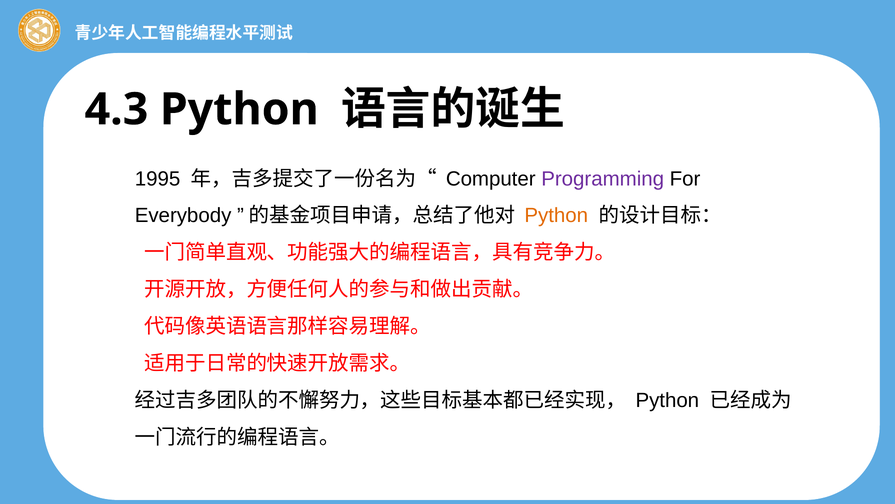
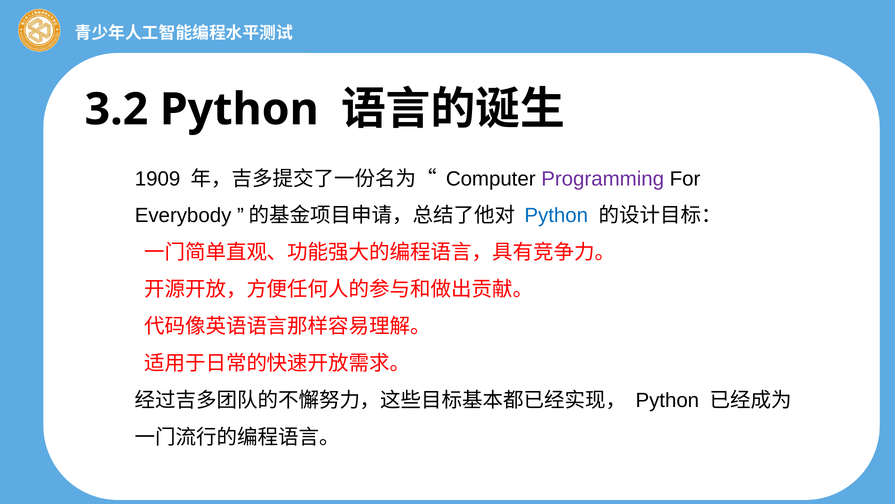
4.3: 4.3 -> 3.2 (116, 109)
1995: 1995 -> 1909 (158, 179)
Python colour: orange -> blue (556, 215)
